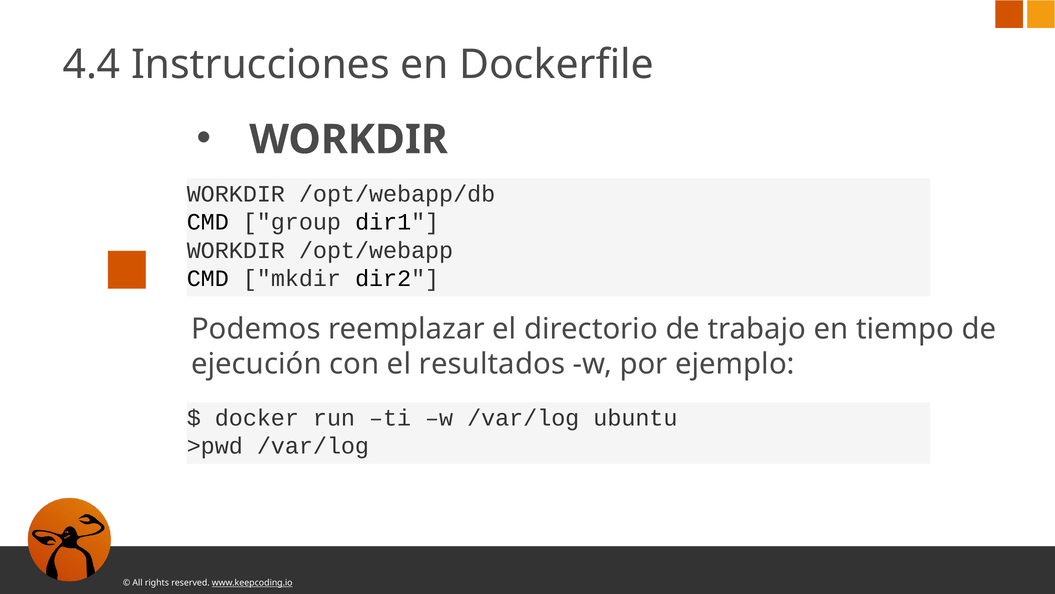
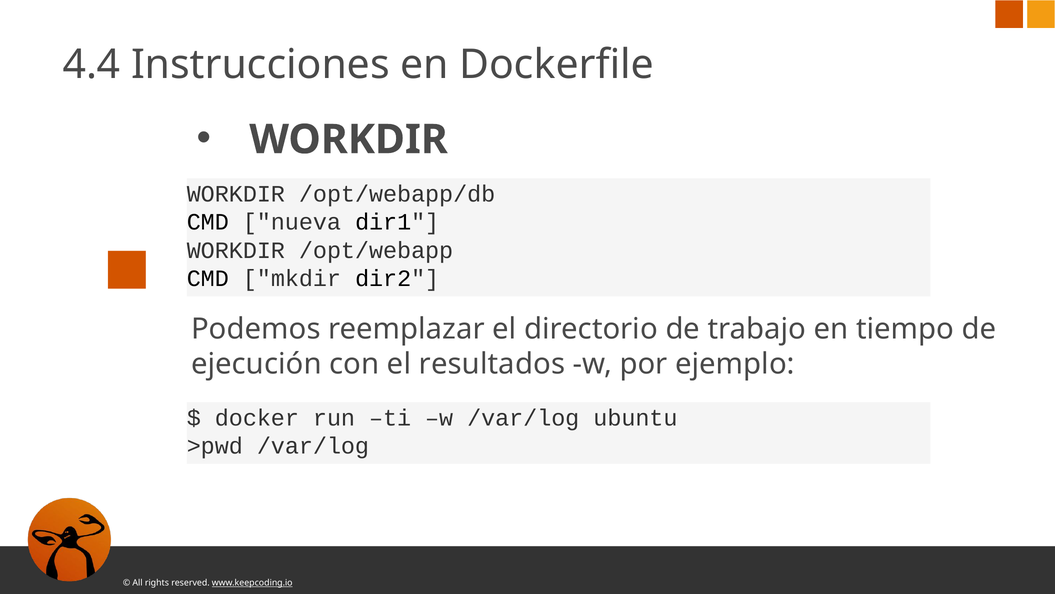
group: group -> nueva (292, 222)
